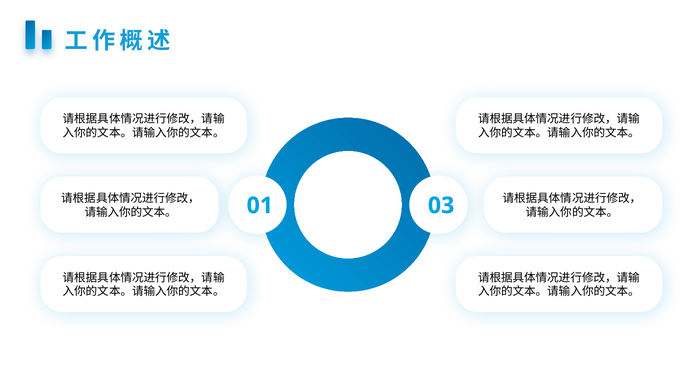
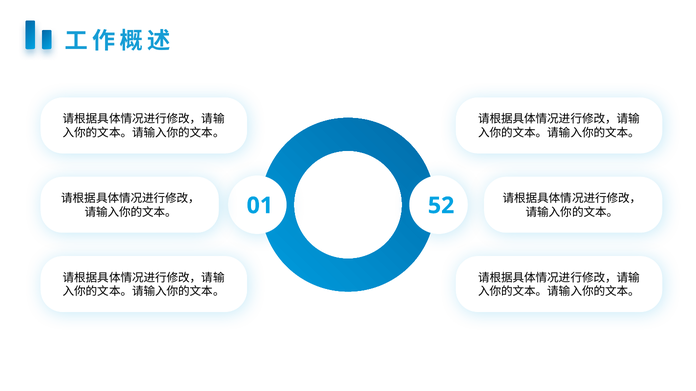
03: 03 -> 52 (441, 206)
